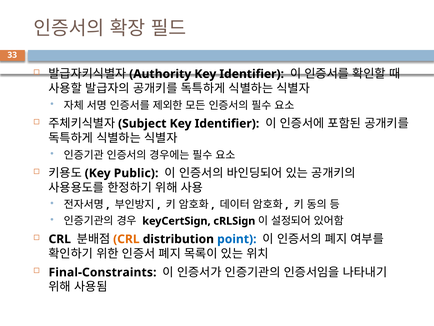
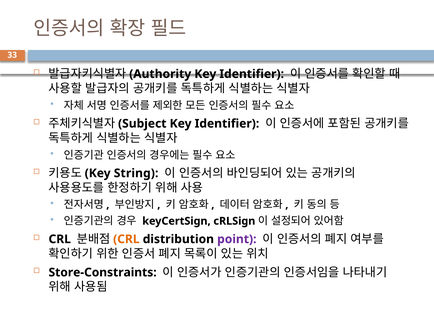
Public: Public -> String (136, 173)
point colour: blue -> purple (237, 239)
Final-Constraints: Final-Constraints -> Store-Constraints (103, 272)
